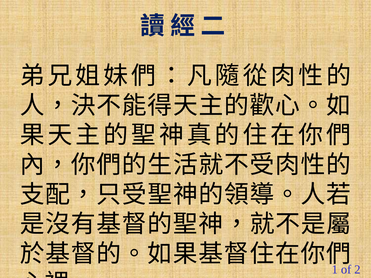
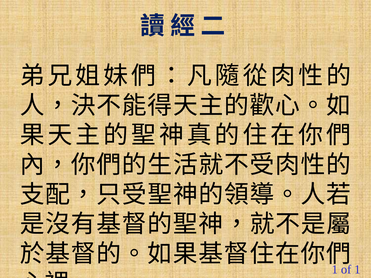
2: 2 -> 1 (357, 270)
